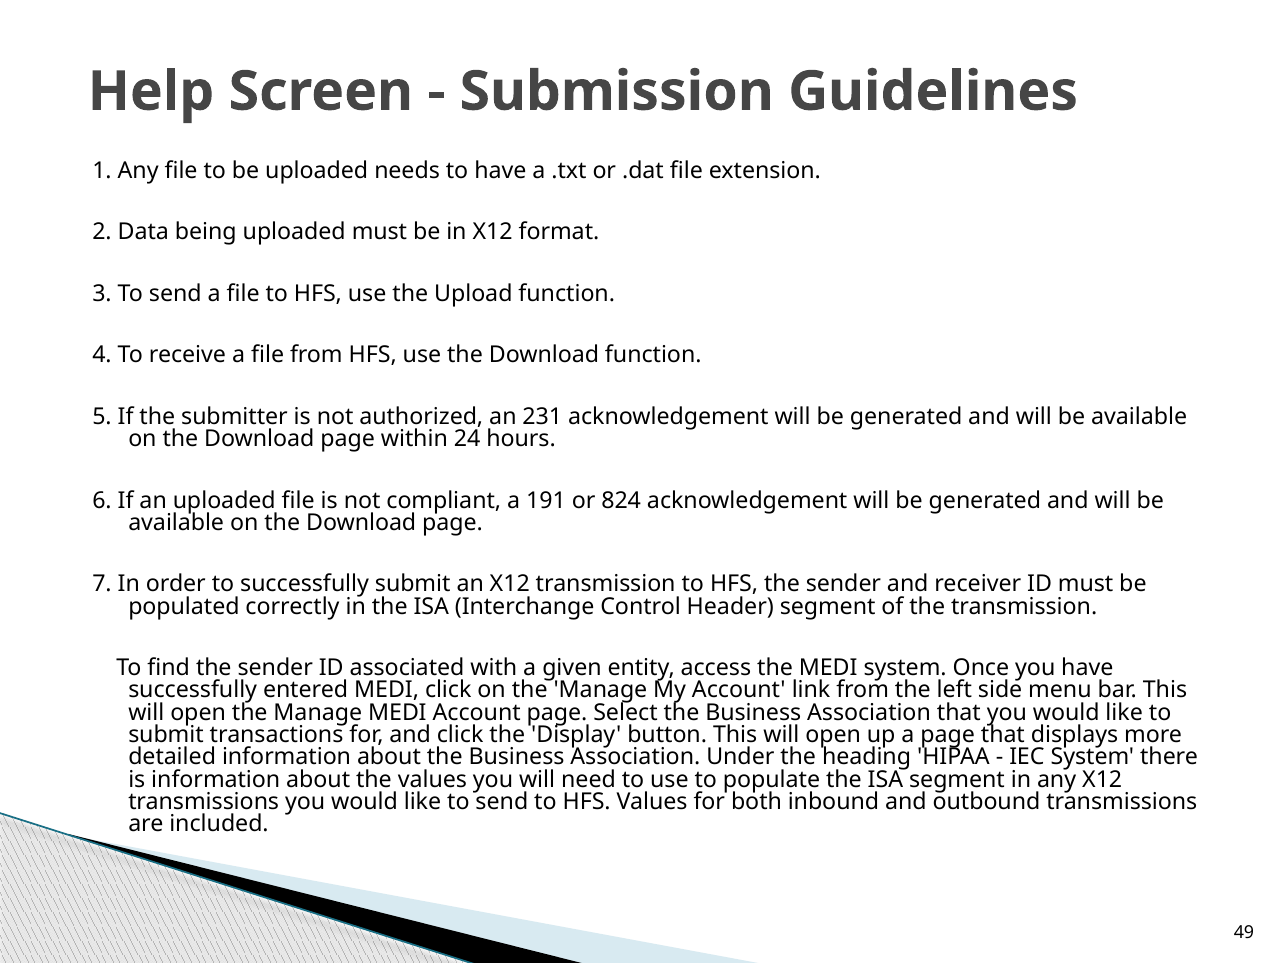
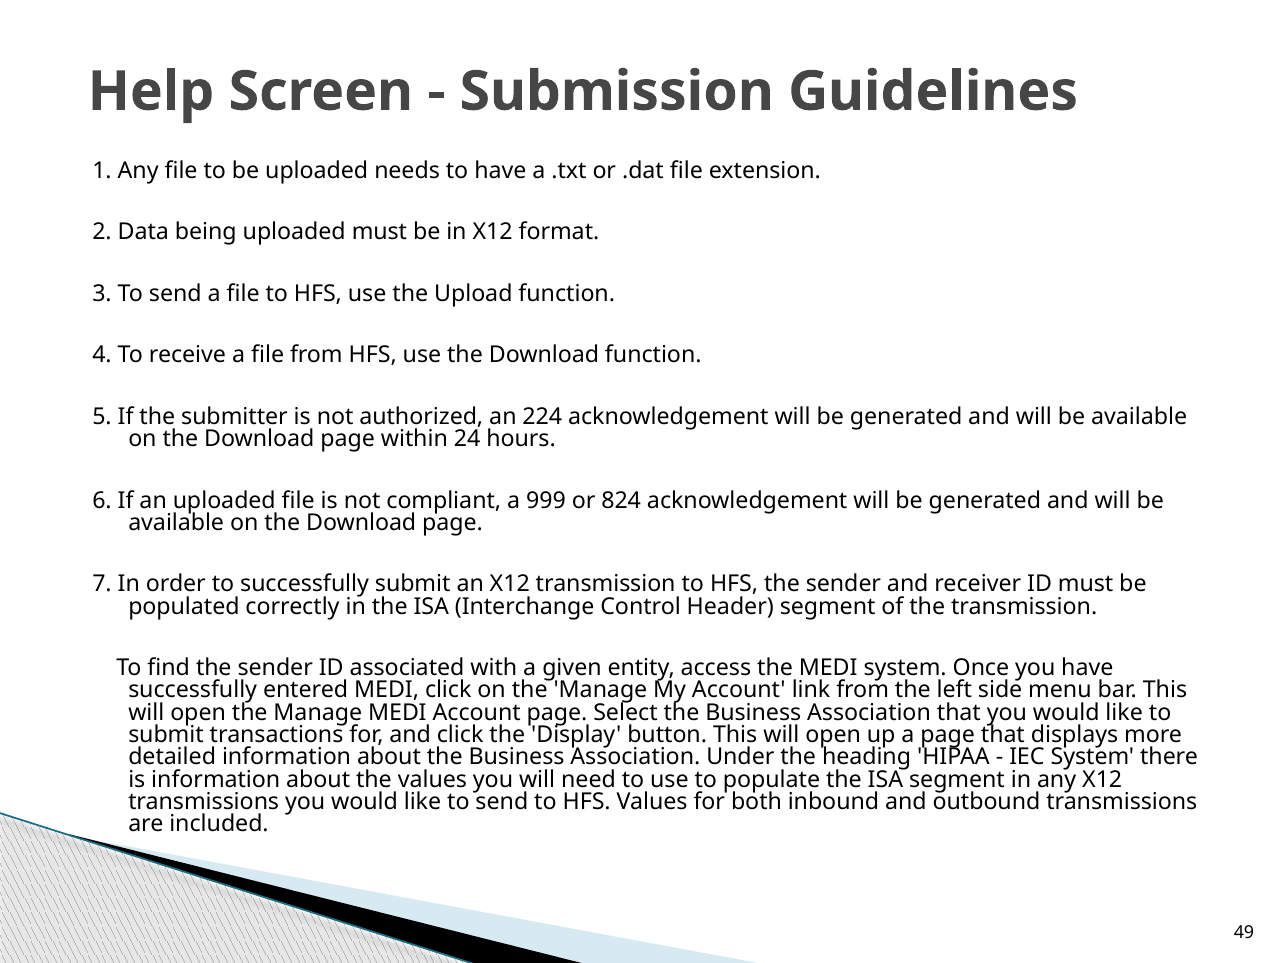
231: 231 -> 224 (542, 417)
191: 191 -> 999 (546, 501)
